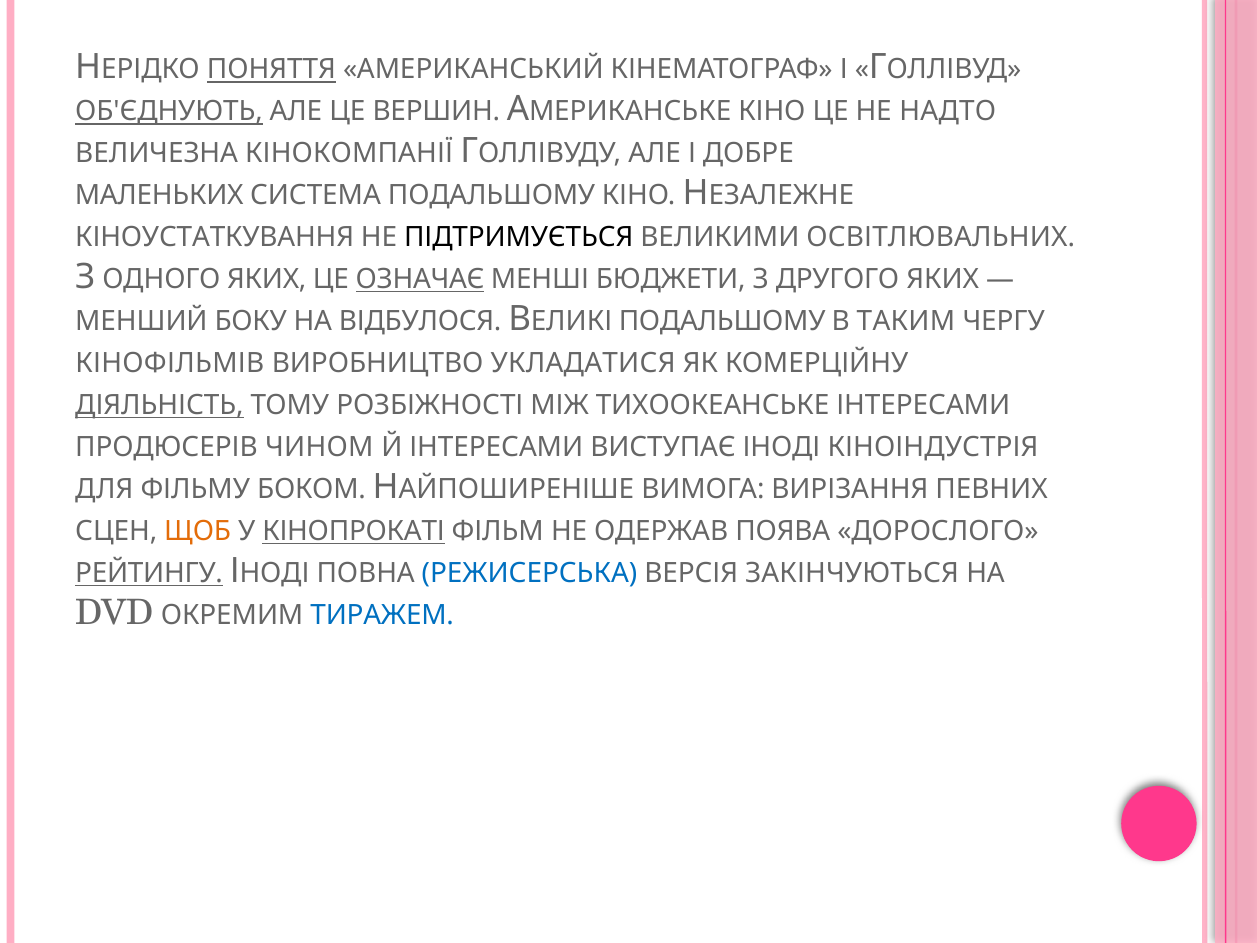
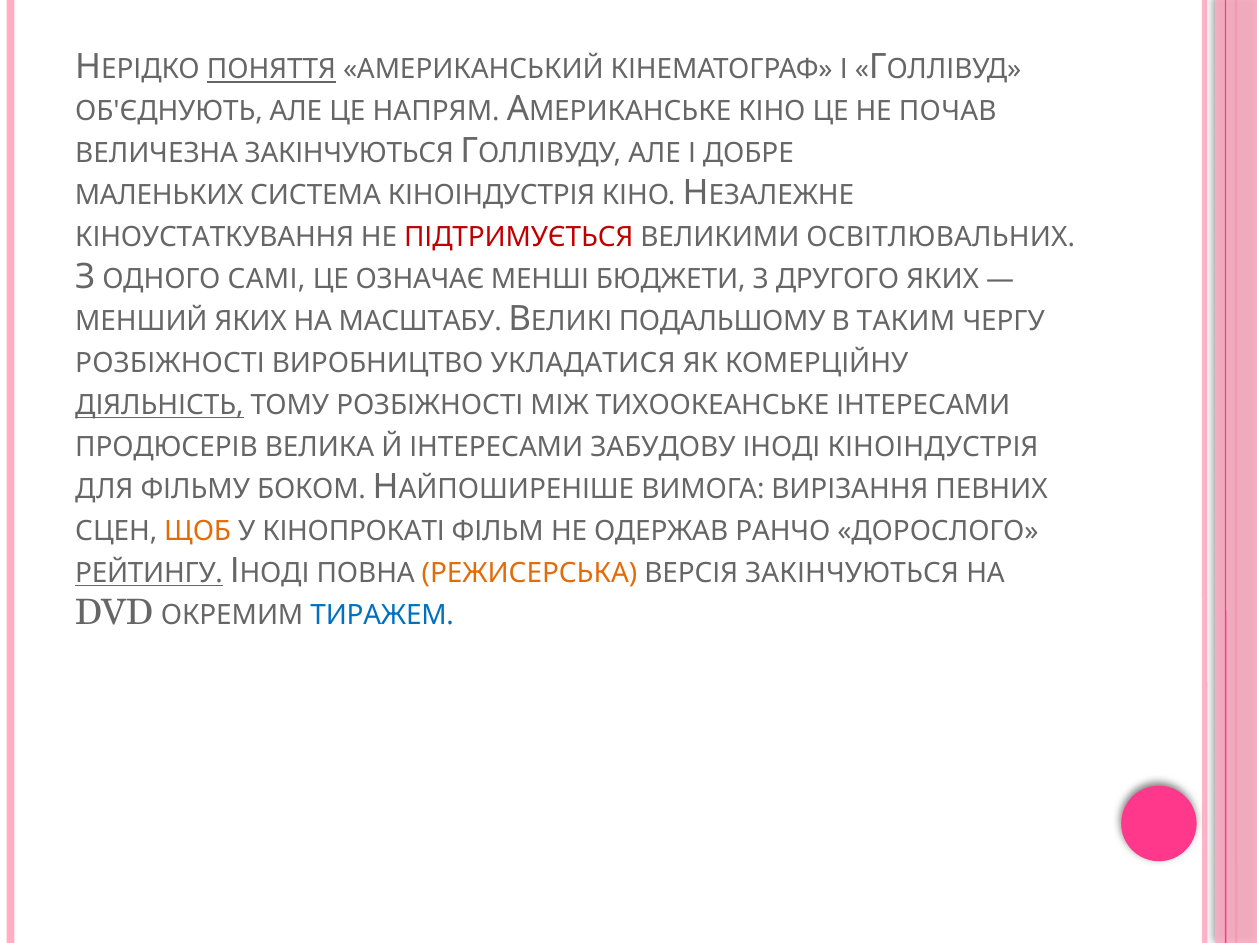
ОБ'ЄДНУЮТЬ underline: present -> none (169, 112)
ВЕРШИН: ВЕРШИН -> НАПРЯМ (436, 112)
НАДТО: НАДТО -> ПОЧАВ (948, 112)
ВЕЛИЧЕЗНА КІНОКОМПАНІЇ: КІНОКОМПАНІЇ -> ЗАКІНЧУЮТЬСЯ (349, 154)
СИСТЕМА ПОДАЛЬШОМУ: ПОДАЛЬШОМУ -> КІНОІНДУСТРІЯ (492, 196)
ПІДТРИМУЄТЬСЯ colour: black -> red (519, 238)
ОДНОГО ЯКИХ: ЯКИХ -> САМІ (267, 280)
ОЗНАЧАЄ underline: present -> none (420, 280)
МЕНШИЙ БОКУ: БОКУ -> ЯКИХ (251, 321)
ВІДБУЛОСЯ: ВІДБУЛОСЯ -> МАСШТАБУ (420, 321)
КІНОФІЛЬМІВ: КІНОФІЛЬМІВ -> РОЗБІЖНОСТІ (170, 363)
ЧИНОМ: ЧИНОМ -> ВЕЛИКА (320, 447)
ВИСТУПАЄ: ВИСТУПАЄ -> ЗАБУДОВУ (663, 447)
КІНОПРОКАТІ underline: present -> none (354, 531)
ПОЯВА: ПОЯВА -> РАНЧО (783, 531)
РЕЖИСЕРСЬКА colour: blue -> orange (529, 573)
